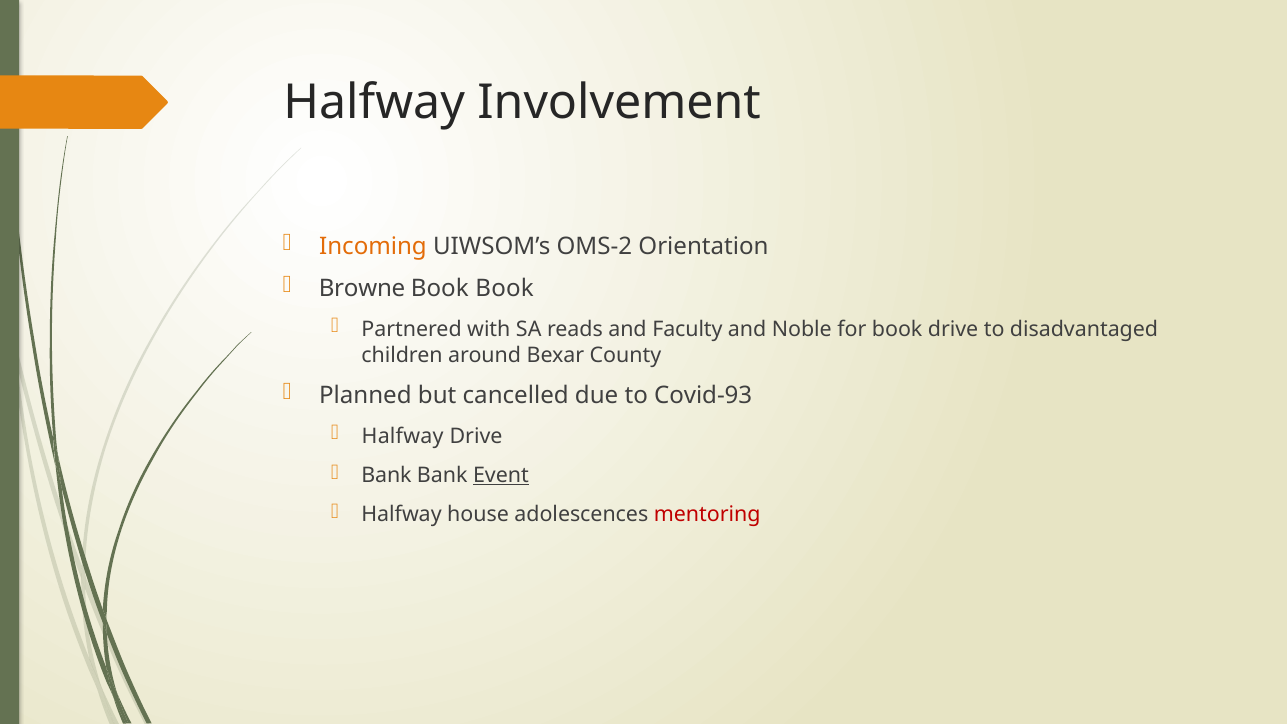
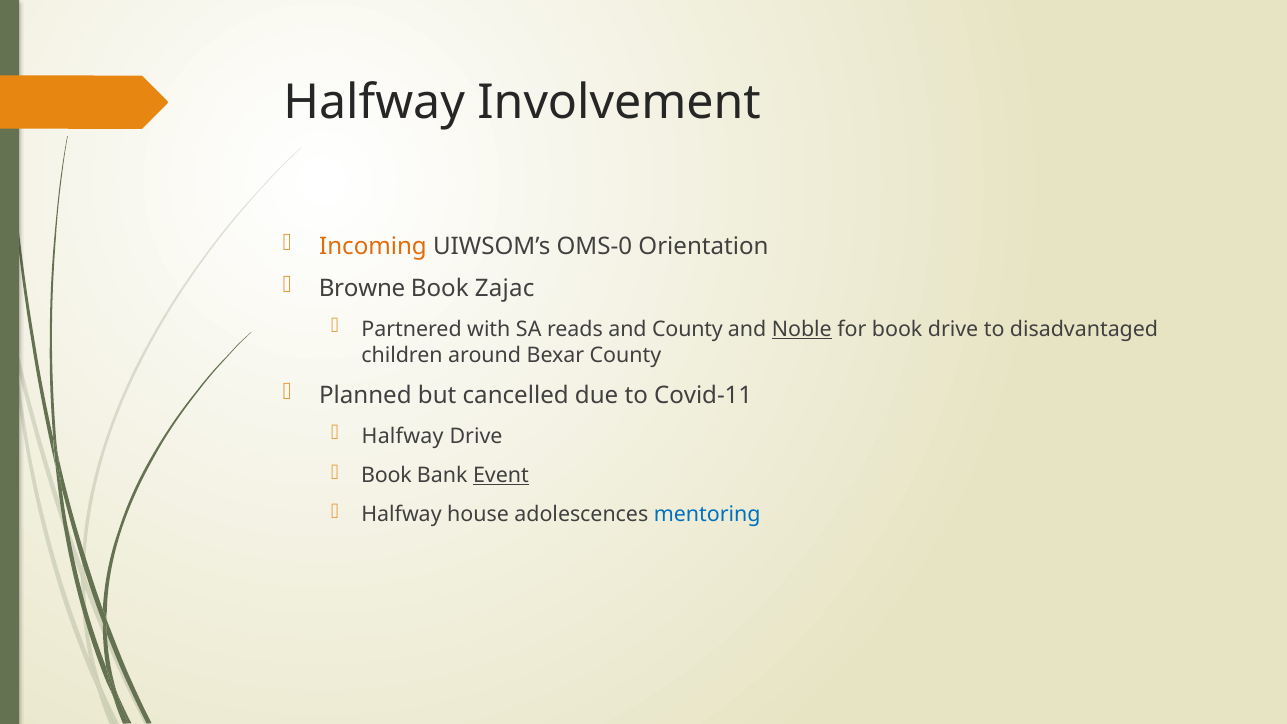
OMS-2: OMS-2 -> OMS-0 (594, 246)
Book Book: Book -> Zajac (505, 289)
and Faculty: Faculty -> County (687, 329)
Noble underline: none -> present (802, 329)
Covid-93: Covid-93 -> Covid-11 (703, 396)
Bank: Bank -> Book (386, 476)
mentoring colour: red -> blue (707, 515)
